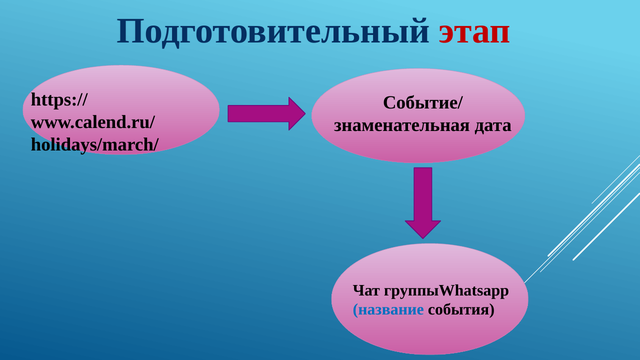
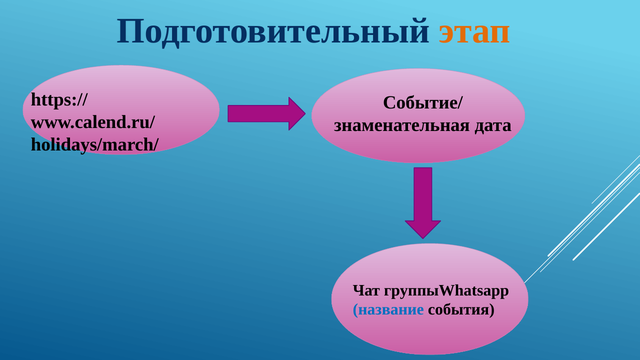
этап colour: red -> orange (475, 31)
